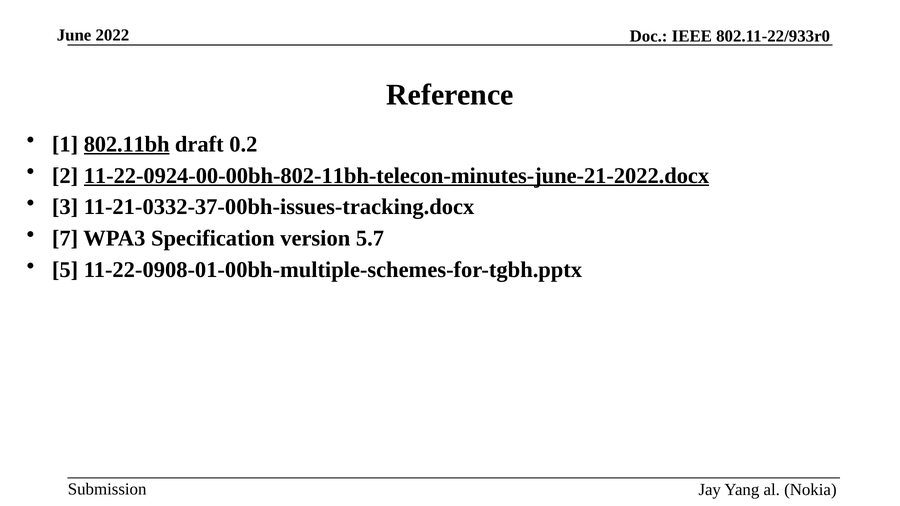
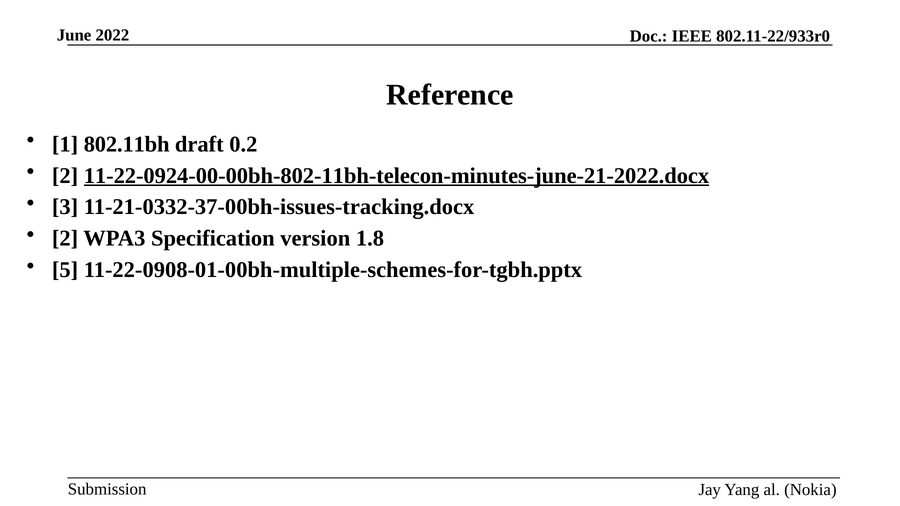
802.11bh underline: present -> none (127, 144)
7: 7 -> 2 (65, 239)
5.7: 5.7 -> 1.8 (370, 239)
